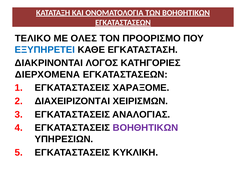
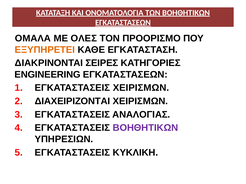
ΤΕΛΙΚΟ: ΤΕΛΙΚΟ -> ΟΜΑΛΑ (33, 38)
ΕΞΥΠΗΡΕΤΕΙ colour: blue -> orange (45, 50)
ΛΟΓΟΣ: ΛΟΓΟΣ -> ΣΕΙΡΕΣ (102, 63)
ΔΙΕΡΧΟΜΕΝΑ: ΔΙΕΡΧΟΜΕΝΑ -> ENGINEERING (48, 75)
ΕΓΚΑΤΑΣΤΑΣΕΙΣ ΧΑΡΑΞΟΜΕ: ΧΑΡΑΞΟΜΕ -> ΧΕΙΡΙΣΜΩΝ (141, 88)
